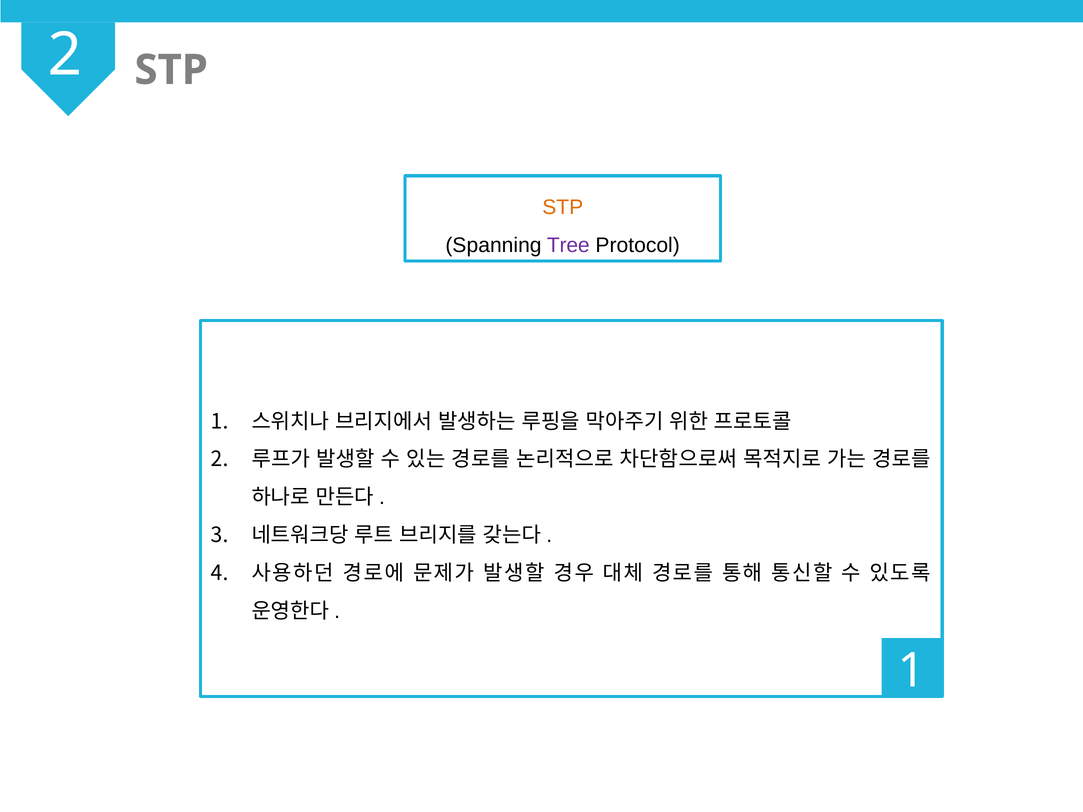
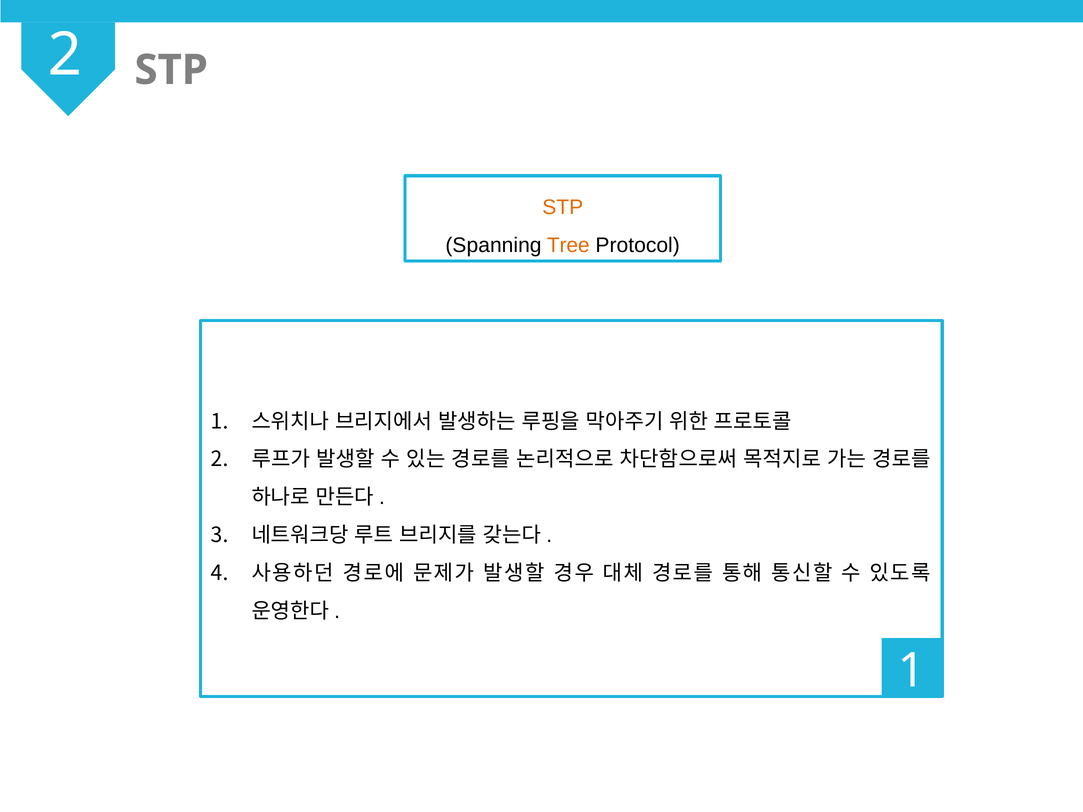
Tree colour: purple -> orange (568, 245)
